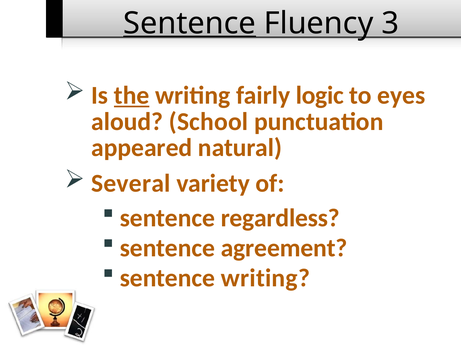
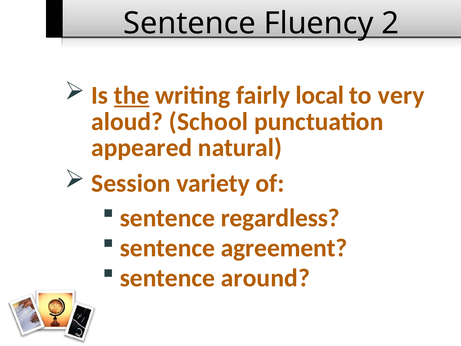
Sentence underline: present -> none (190, 23)
3: 3 -> 2 (390, 23)
logic: logic -> local (320, 95)
eyes: eyes -> very (401, 95)
Several: Several -> Session (131, 183)
sentence writing: writing -> around (265, 278)
